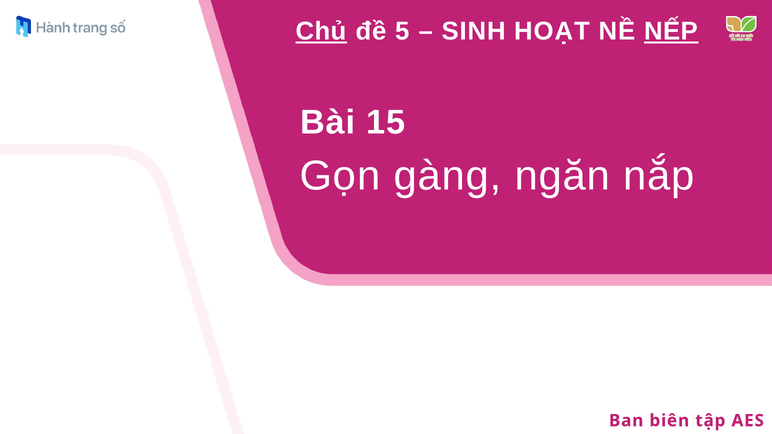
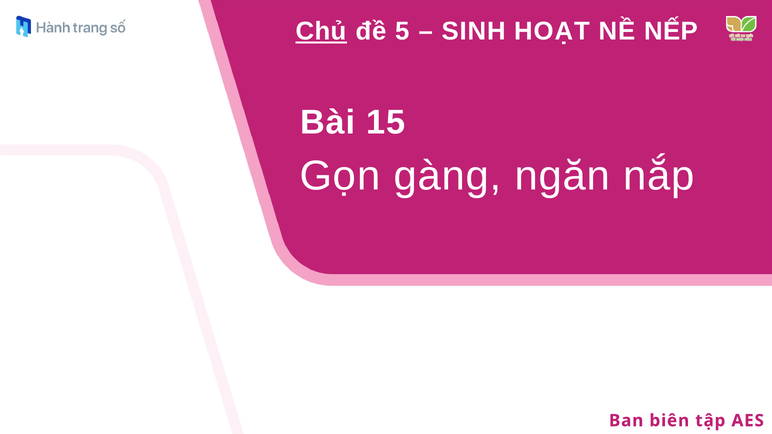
NẾP underline: present -> none (671, 31)
